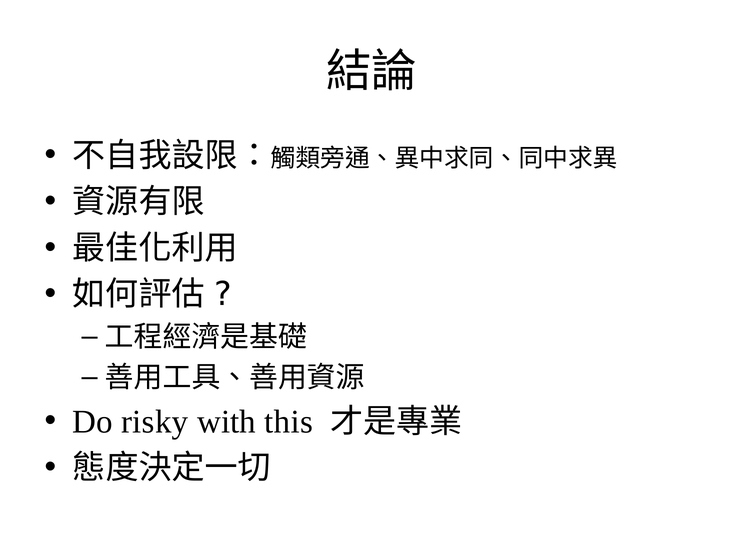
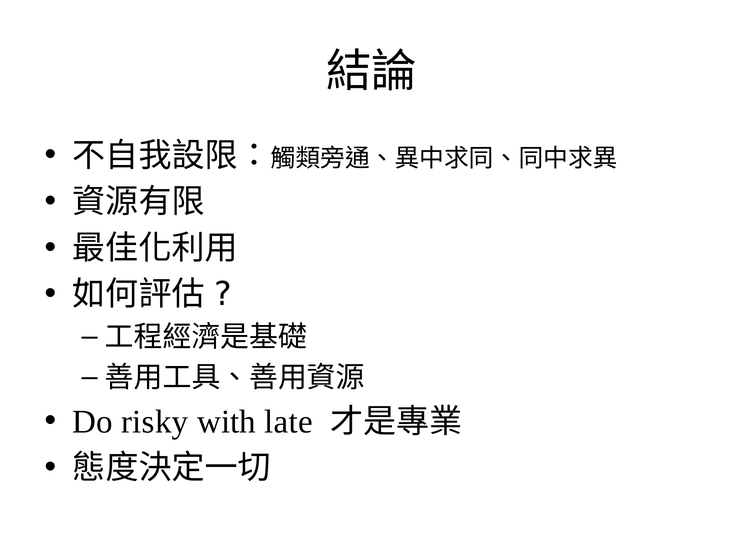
this: this -> late (289, 422)
